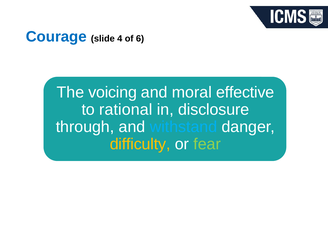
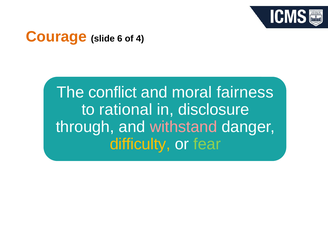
Courage colour: blue -> orange (56, 37)
4: 4 -> 6 (120, 39)
6: 6 -> 4 (140, 39)
voicing: voicing -> conflict (113, 92)
effective: effective -> fairness (245, 92)
withstand colour: light blue -> pink (183, 127)
